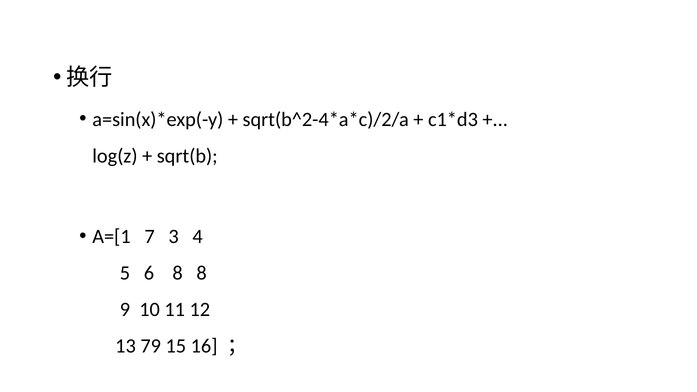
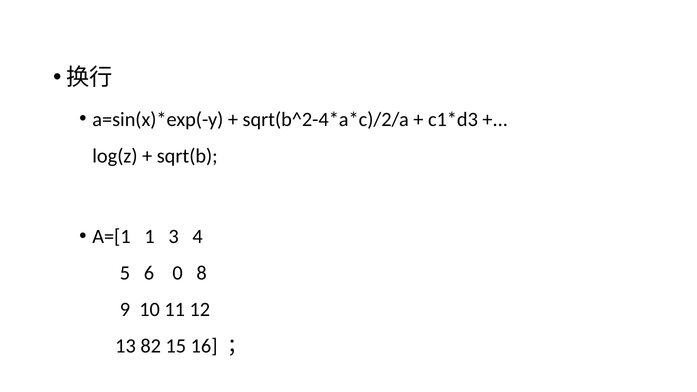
7: 7 -> 1 (150, 236)
6 8: 8 -> 0 (178, 273)
79: 79 -> 82 (151, 346)
